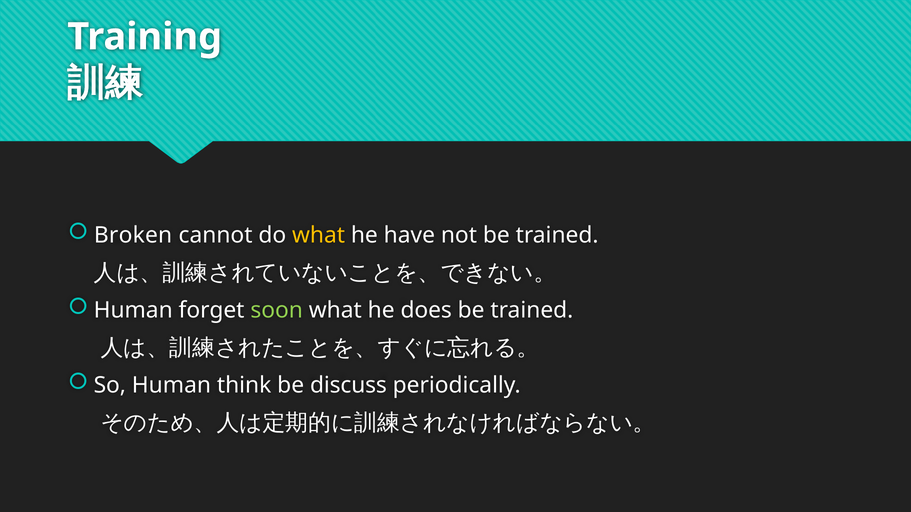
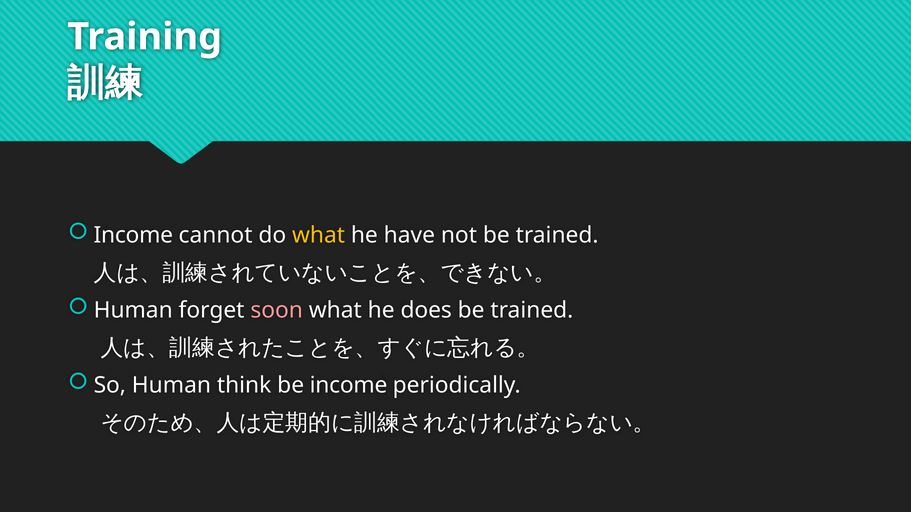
Broken: Broken -> Income (133, 235)
soon colour: light green -> pink (277, 311)
be discuss: discuss -> income (349, 386)
